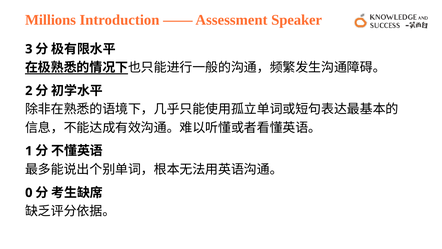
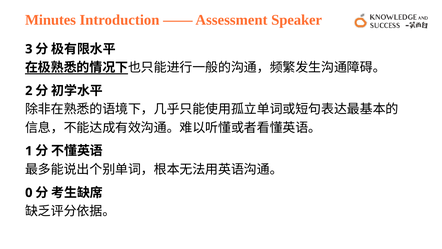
Millions: Millions -> Minutes (51, 20)
